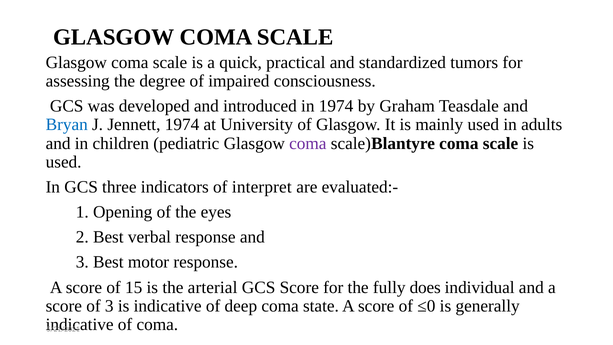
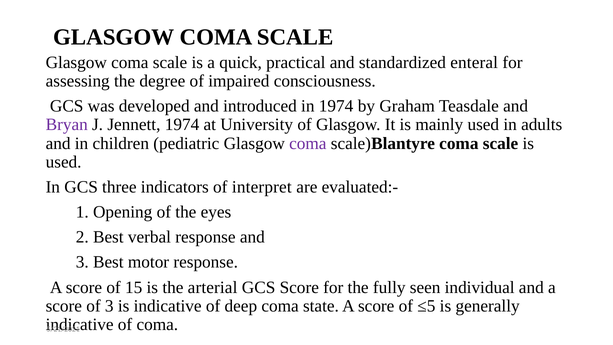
tumors: tumors -> enteral (474, 62)
Bryan colour: blue -> purple (67, 125)
does: does -> seen (425, 287)
≤0: ≤0 -> ≤5 (426, 306)
